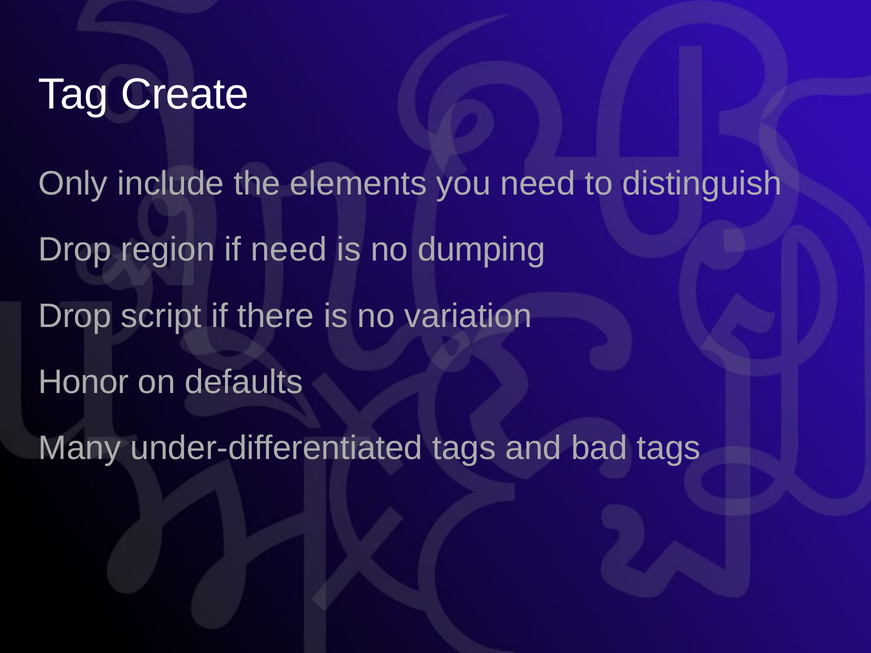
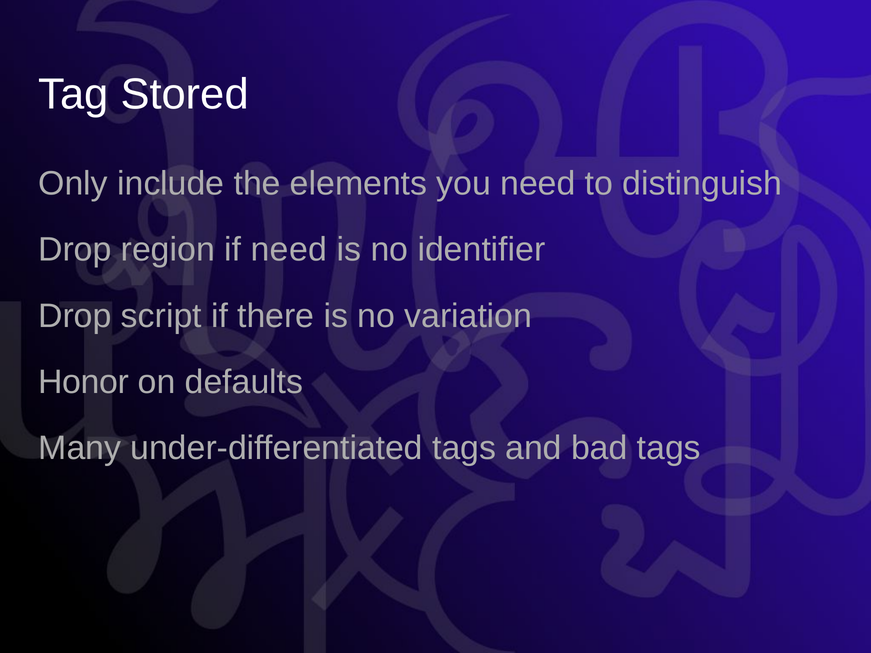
Create: Create -> Stored (185, 94)
dumping: dumping -> identifier (482, 250)
